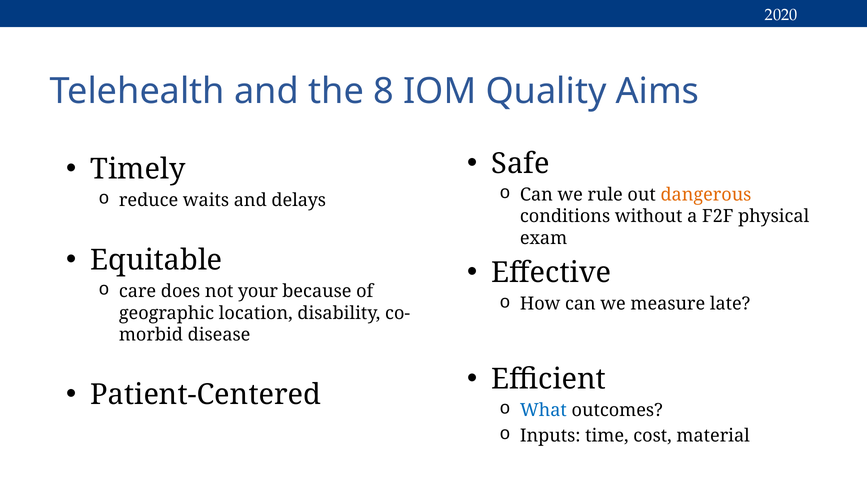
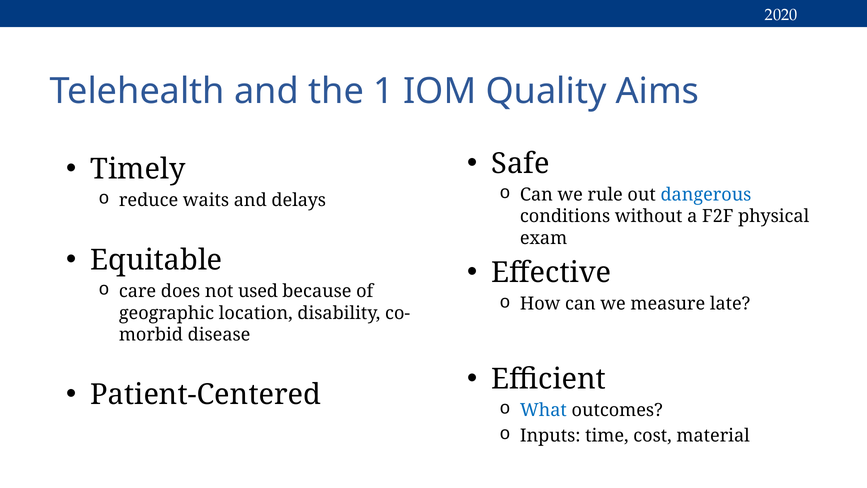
8: 8 -> 1 (384, 91)
dangerous colour: orange -> blue (706, 195)
your: your -> used (258, 291)
